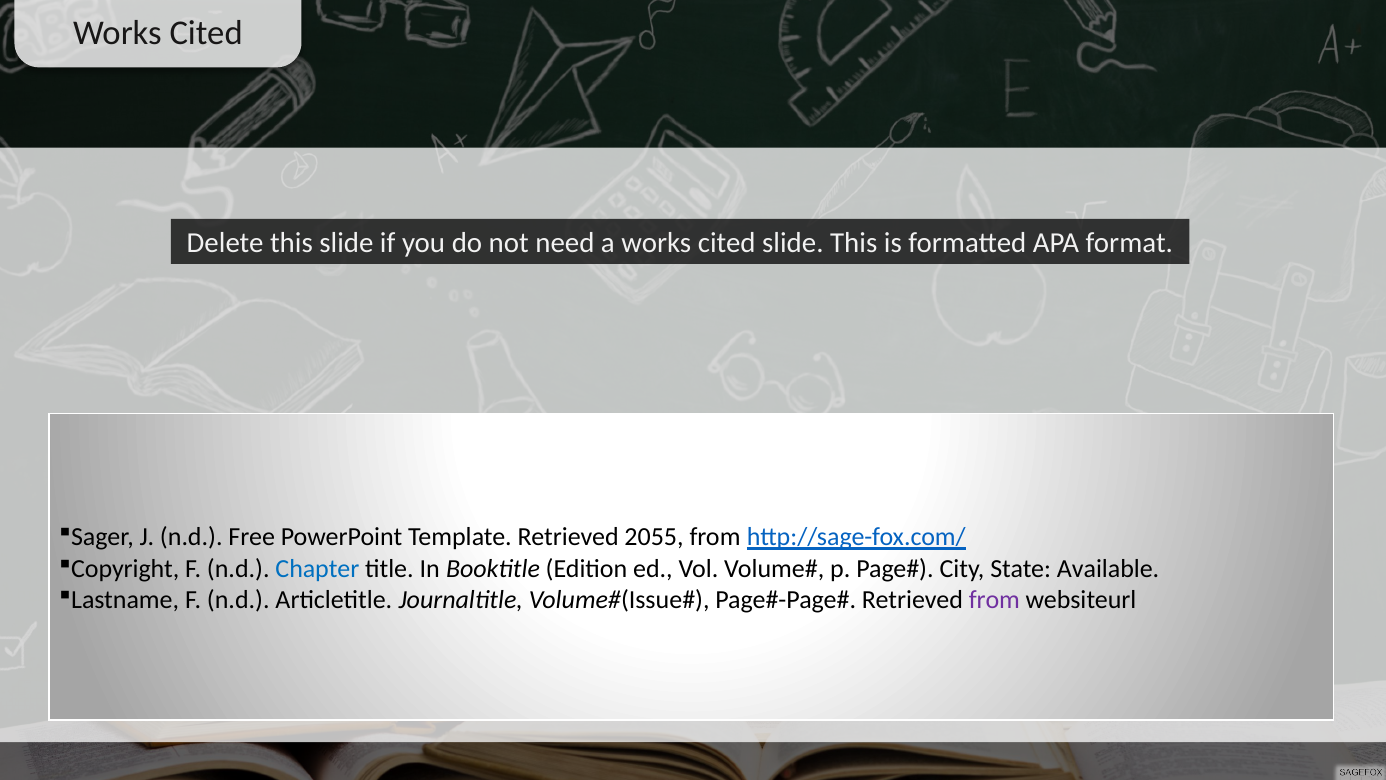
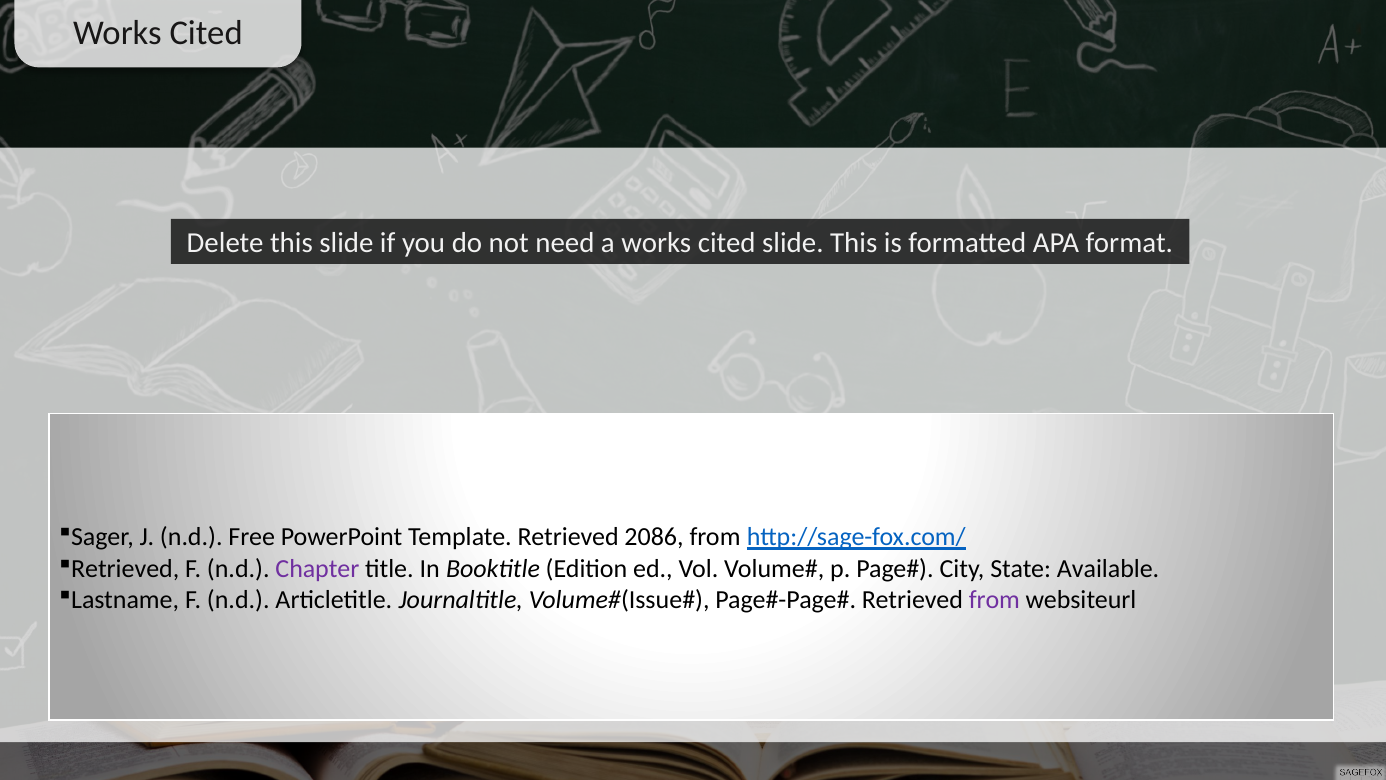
2055: 2055 -> 2086 (654, 537)
Copyright: Copyright -> Retrieved (125, 569)
Chapter colour: blue -> purple (317, 569)
